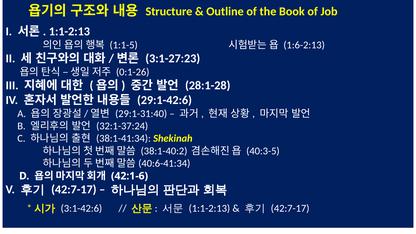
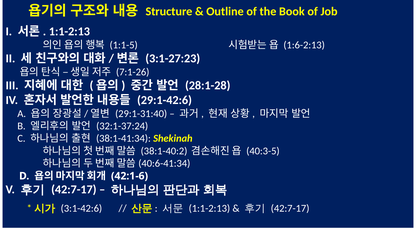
0:1-26: 0:1-26 -> 7:1-26 (133, 72)
